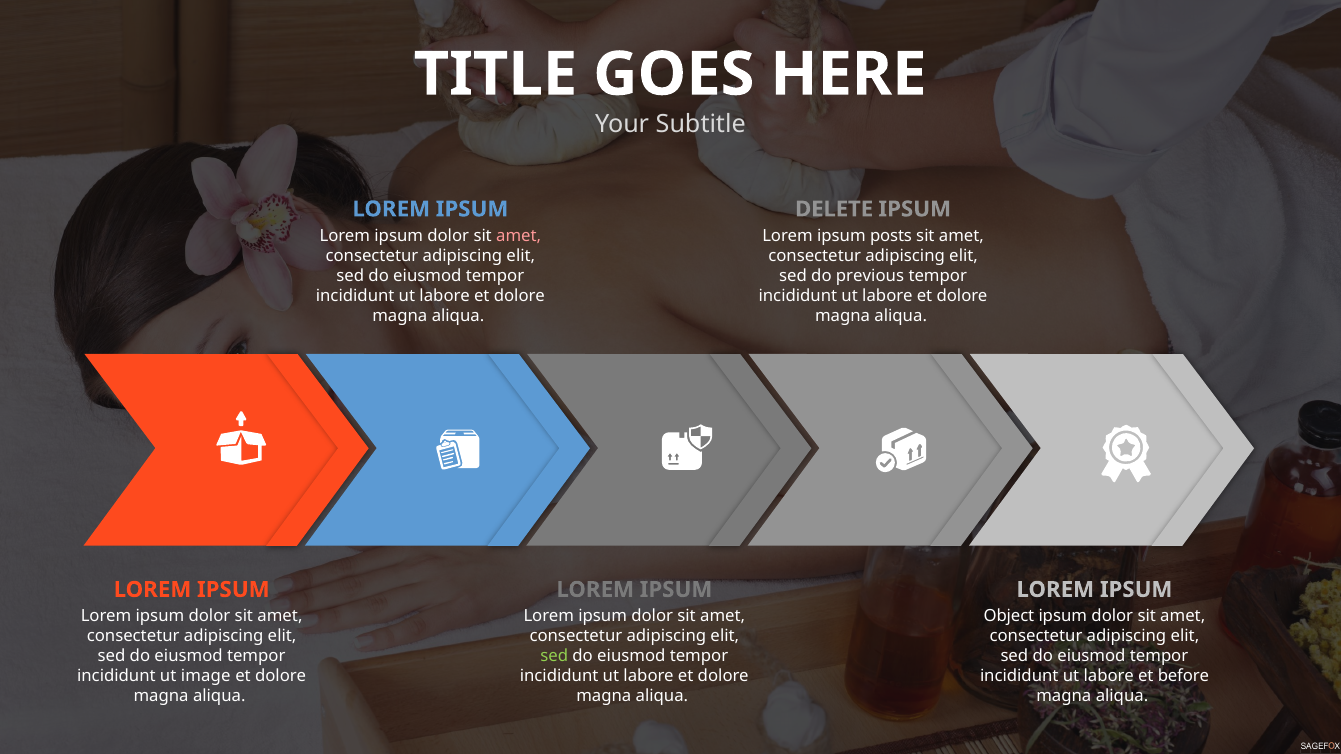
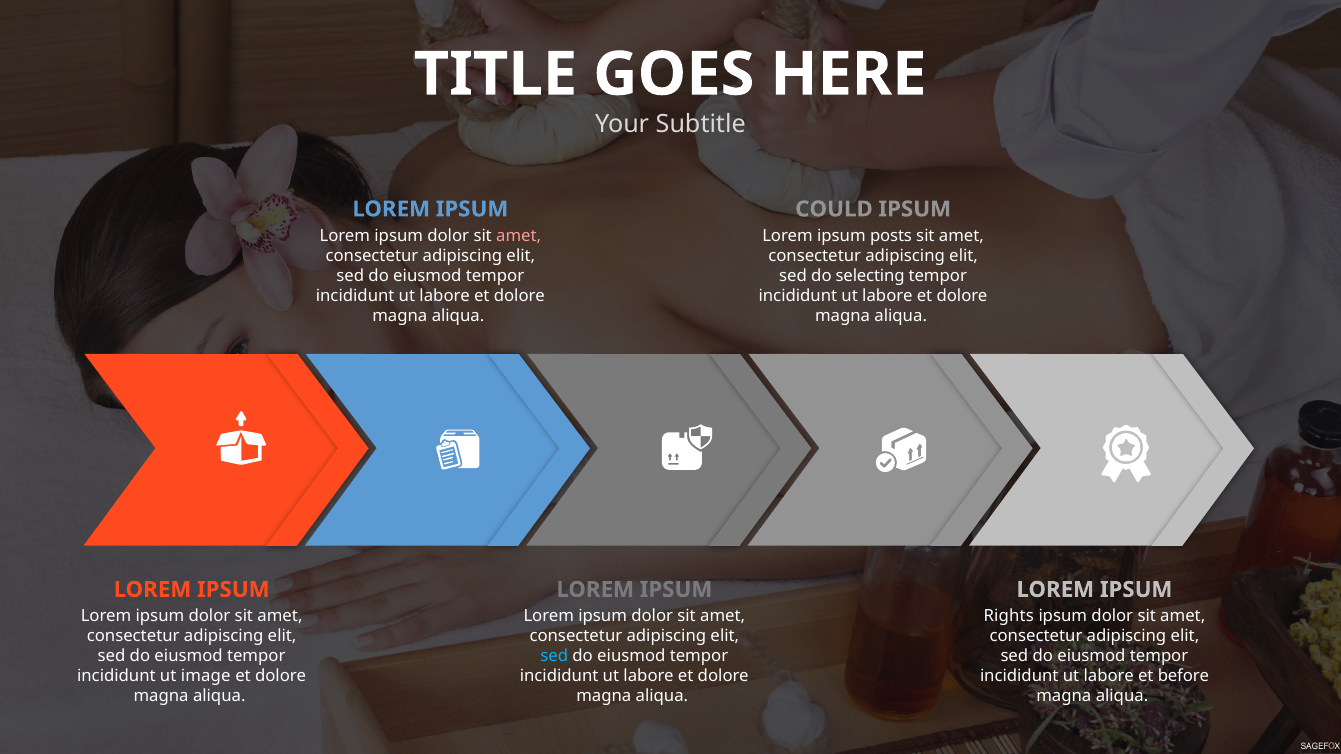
DELETE: DELETE -> COULD (834, 209)
previous: previous -> selecting (870, 276)
Object: Object -> Rights (1009, 616)
sed colour: light green -> light blue (554, 657)
